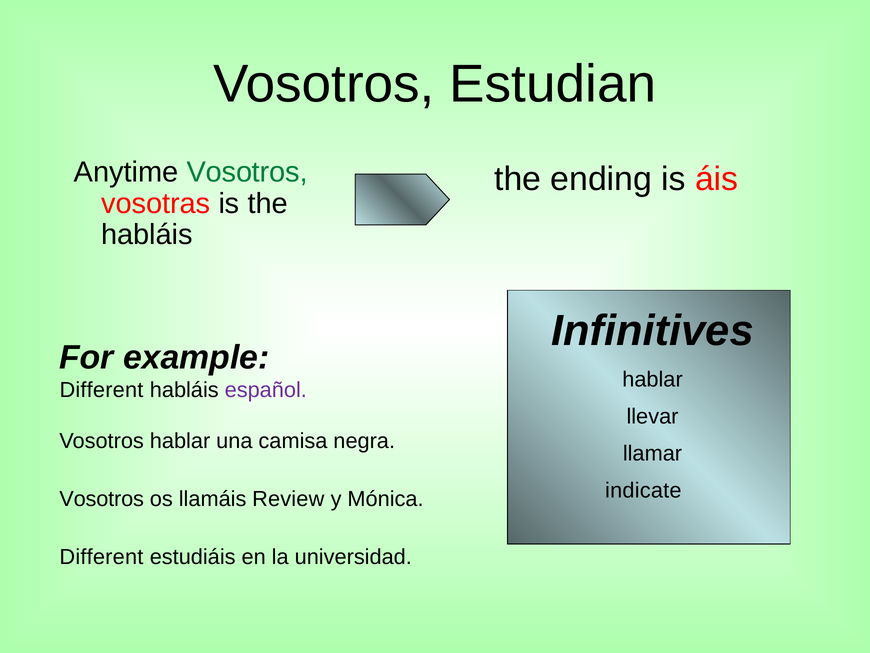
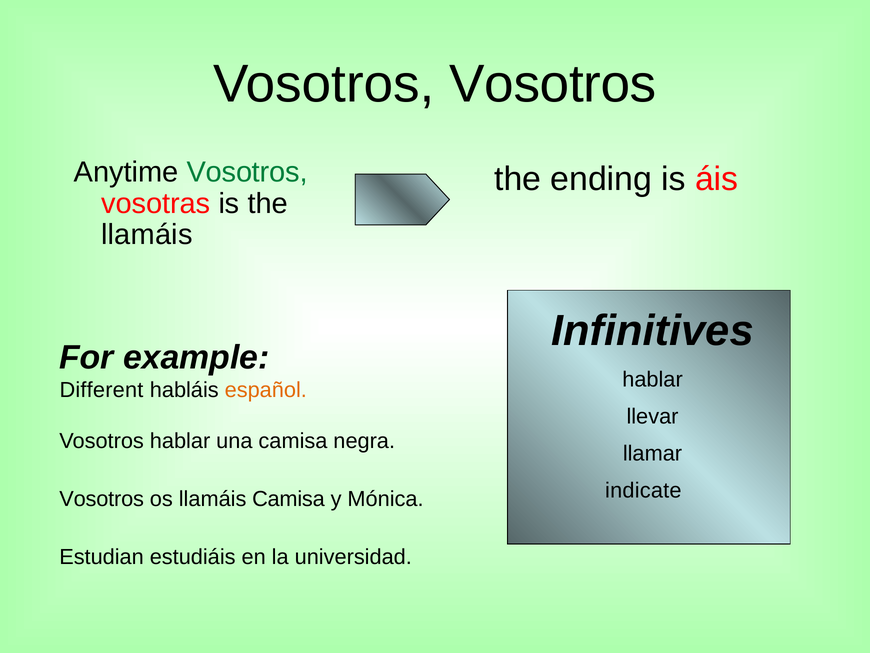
Vosotros Estudian: Estudian -> Vosotros (553, 84)
habláis: habláis -> llamáis (147, 235)
español colour: purple -> orange (266, 390)
llamáis Review: Review -> Camisa (288, 499)
Different: Different -> Estudian (102, 557)
